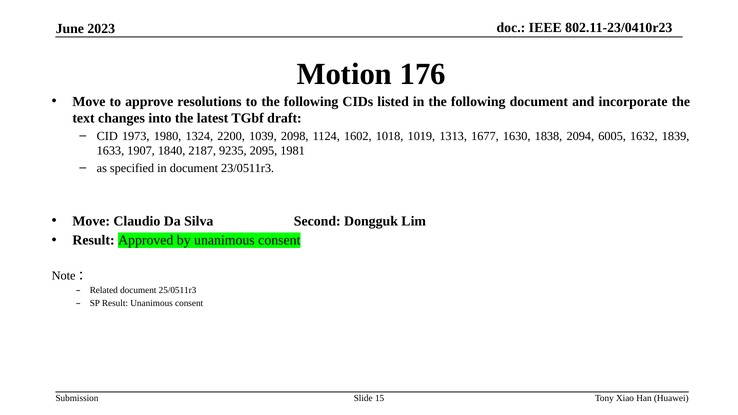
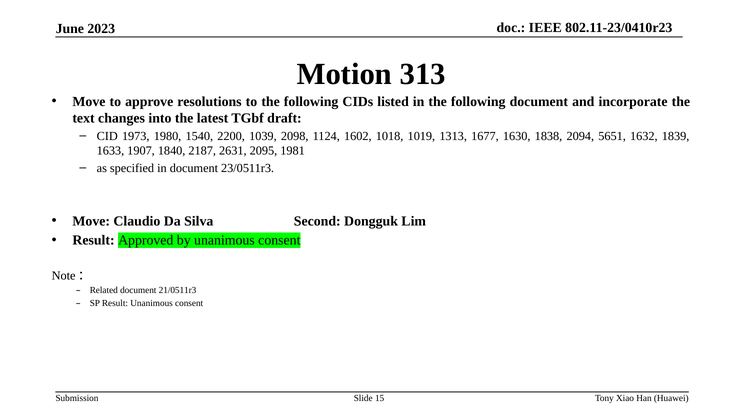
176: 176 -> 313 (423, 74)
1324: 1324 -> 1540 (199, 136)
6005: 6005 -> 5651 (612, 136)
9235: 9235 -> 2631 (233, 151)
25/0511r3: 25/0511r3 -> 21/0511r3 (178, 290)
